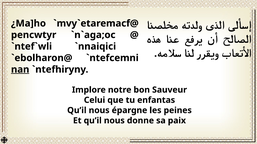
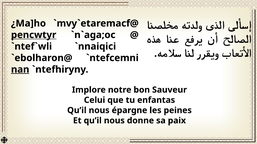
pencwtyr underline: none -> present (34, 35)
